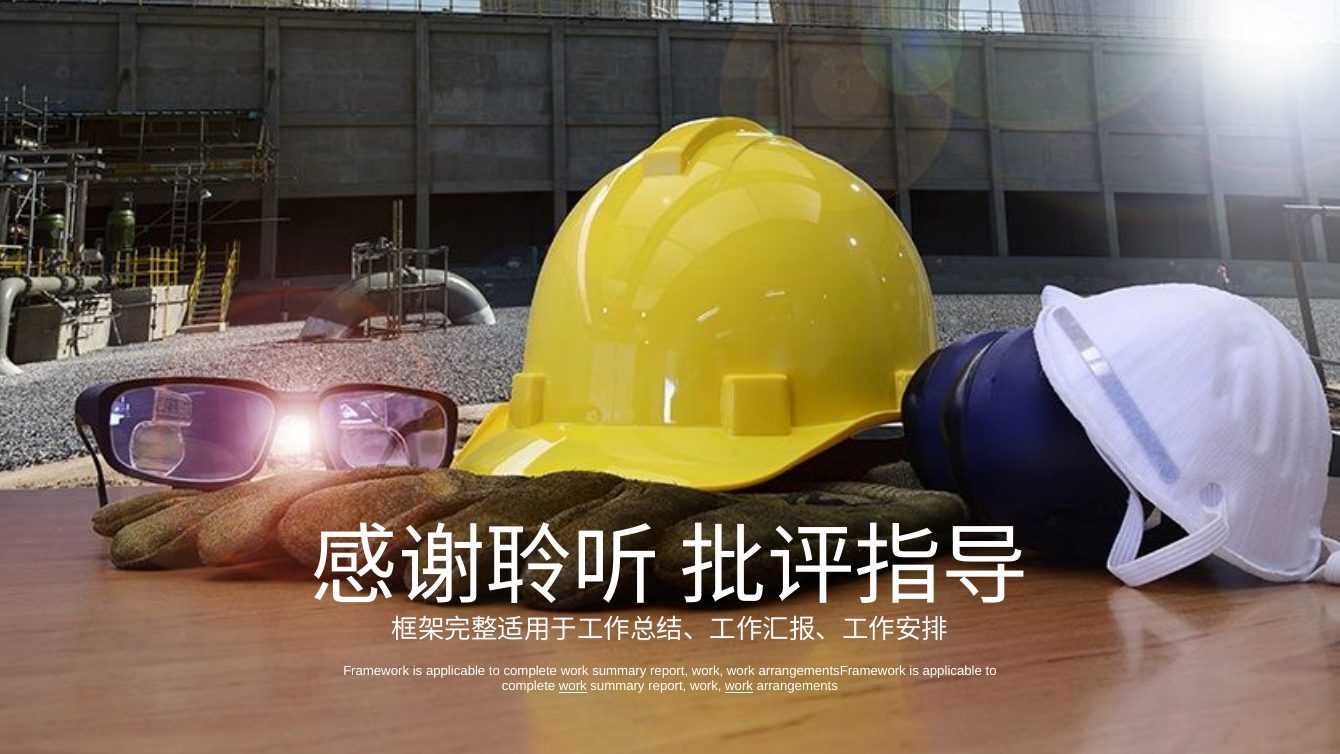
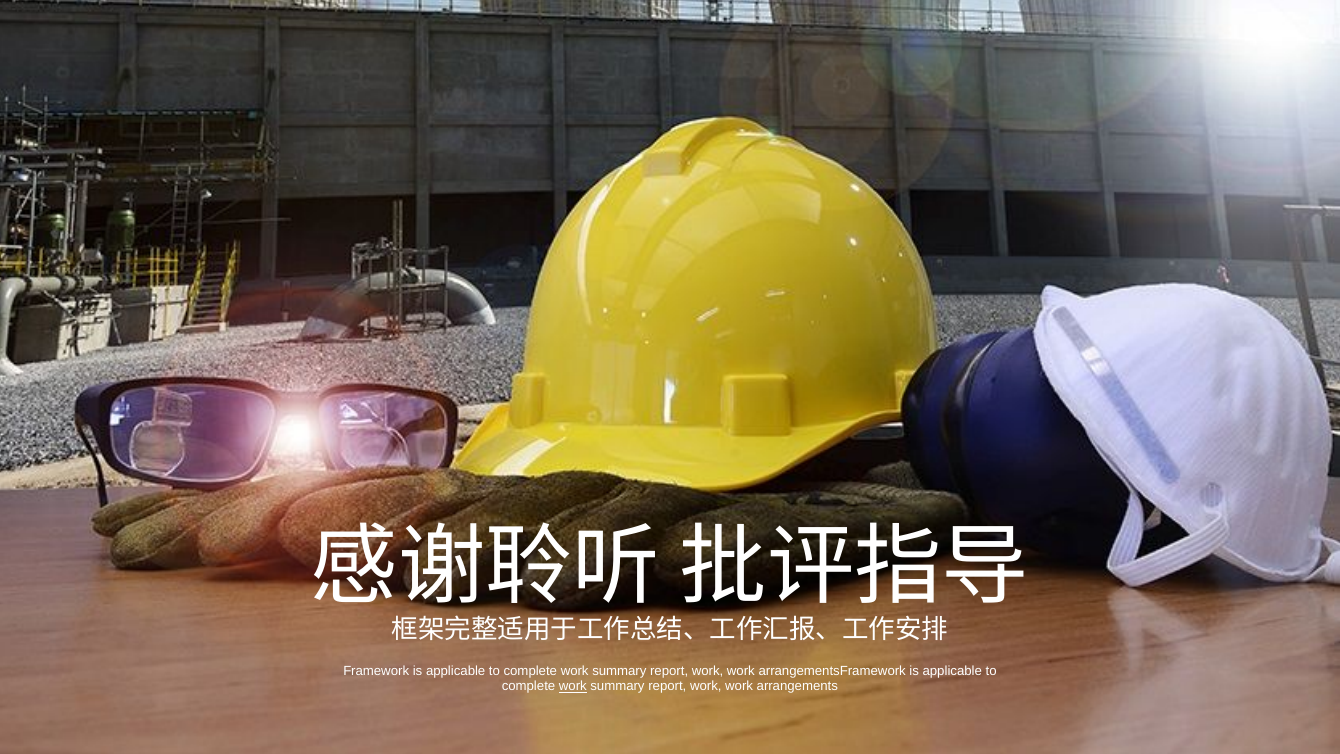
work underline: present -> none (739, 686)
